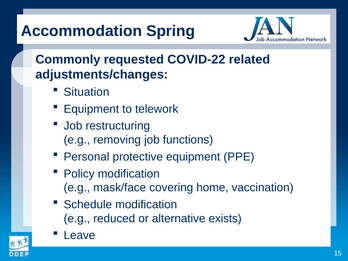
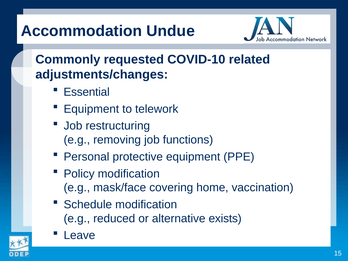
Spring: Spring -> Undue (171, 31)
COVID-22: COVID-22 -> COVID-10 (196, 59)
Situation: Situation -> Essential (87, 92)
